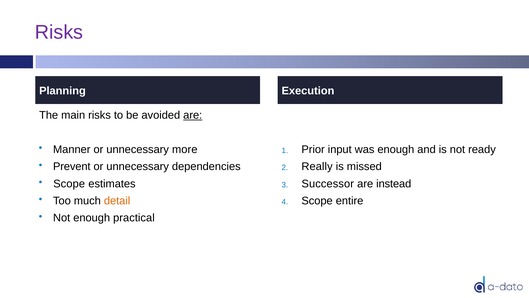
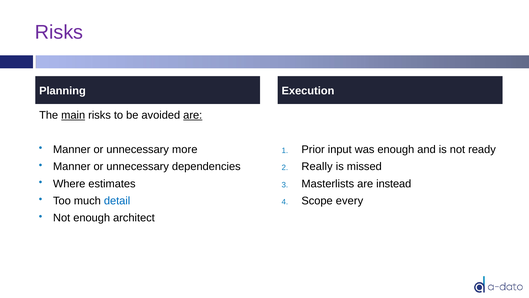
main underline: none -> present (73, 115)
Prevent: Prevent -> Manner (72, 166)
Scope: Scope -> Where (69, 183)
Successor: Successor -> Masterlists (328, 183)
detail colour: orange -> blue (117, 201)
entire: entire -> every (349, 201)
practical: practical -> architect (134, 218)
